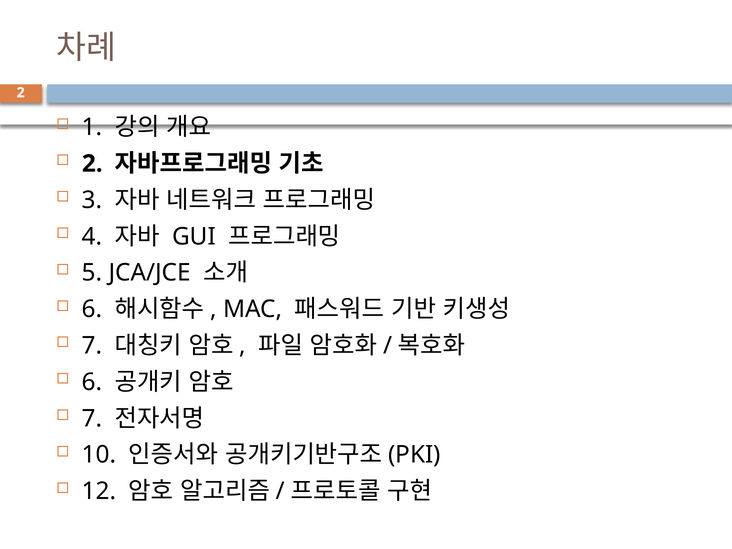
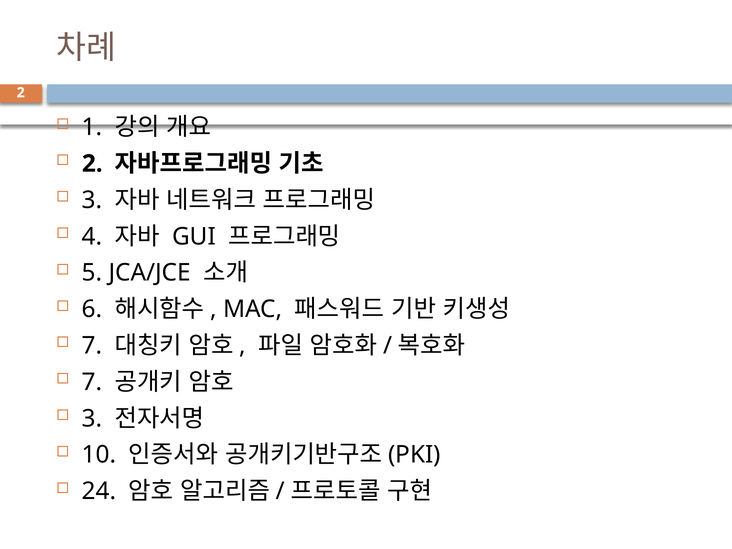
6: 6 -> 7 (92, 382)
7: 7 -> 3 (92, 418)
12: 12 -> 24 (99, 491)
